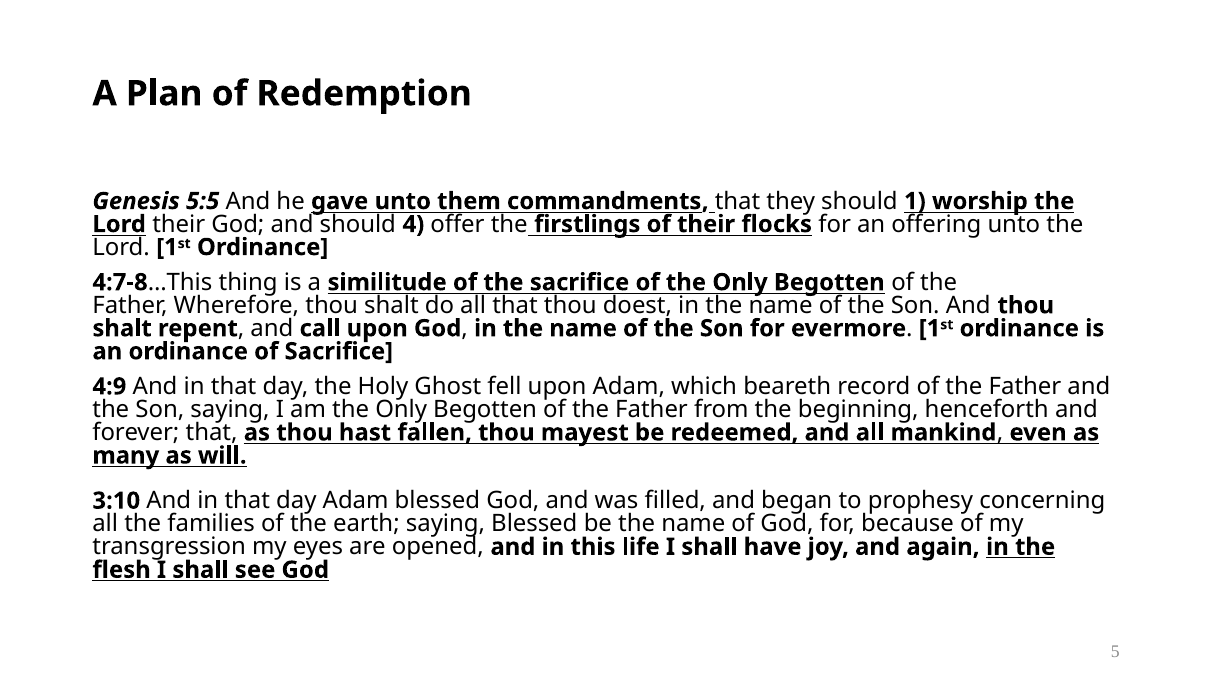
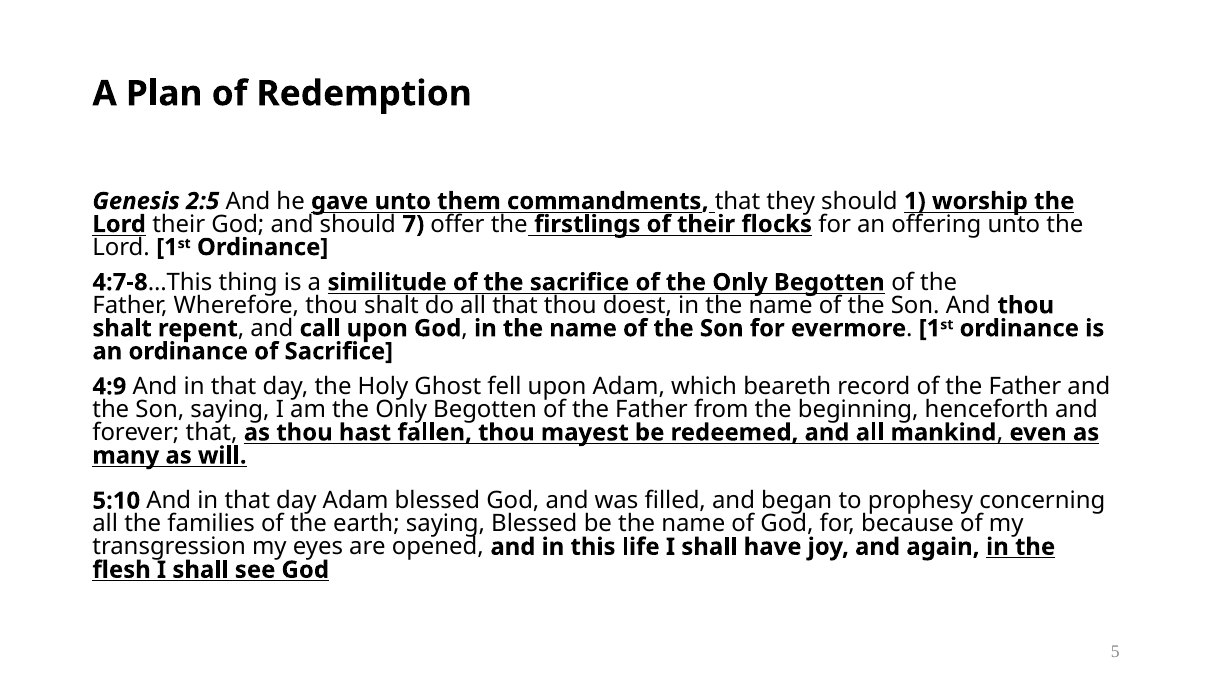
5:5: 5:5 -> 2:5 (203, 201)
4: 4 -> 7 (413, 224)
3:10: 3:10 -> 5:10 (116, 501)
